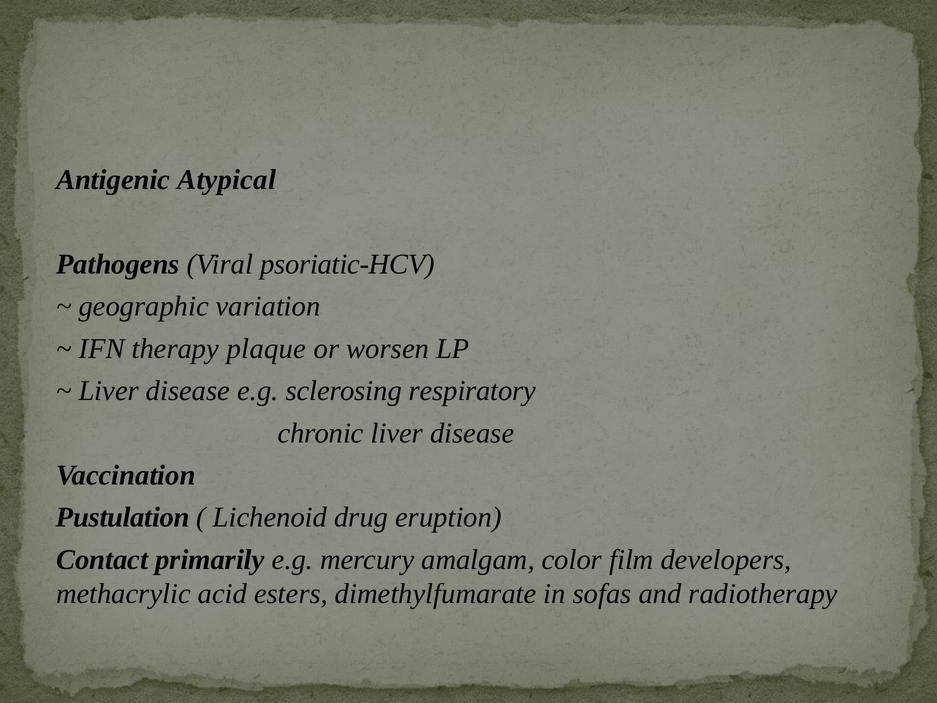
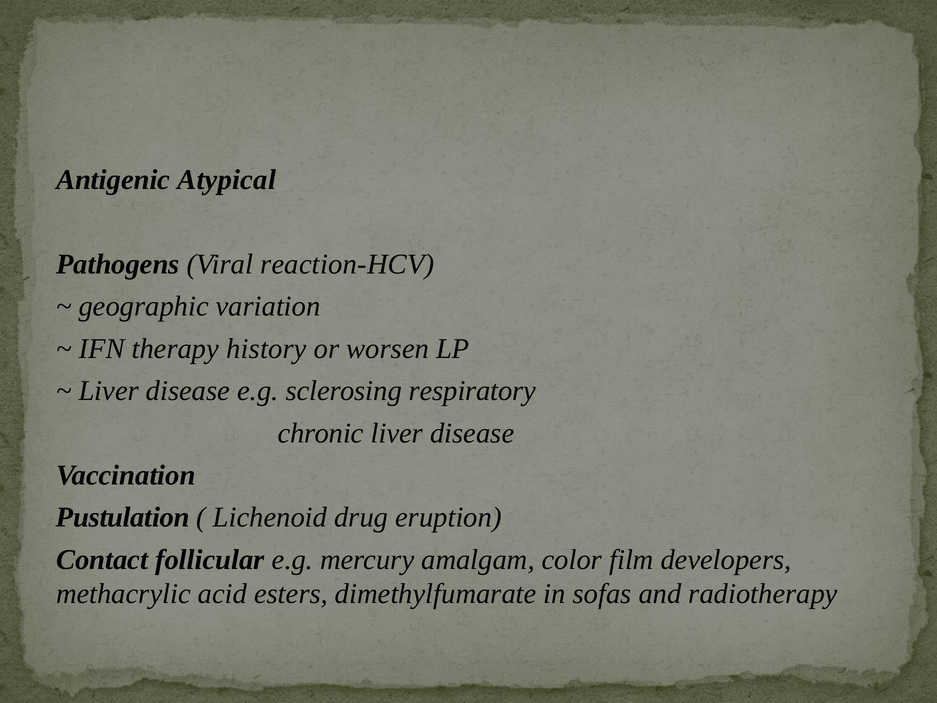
psoriatic-HCV: psoriatic-HCV -> reaction-HCV (347, 264)
plaque: plaque -> history (266, 349)
primarily: primarily -> follicular (210, 559)
